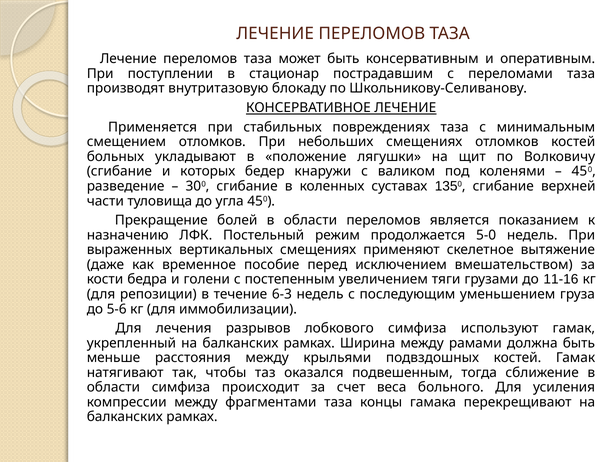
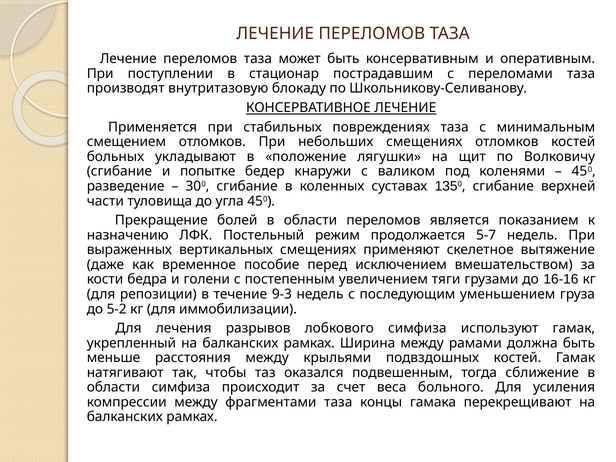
которых: которых -> попытке (208, 171)
5-0: 5-0 -> 5-7 (486, 235)
11-16: 11-16 -> 16-16 (561, 279)
6-3: 6-3 -> 9-3 (282, 294)
5-6: 5-6 -> 5-2 (117, 309)
